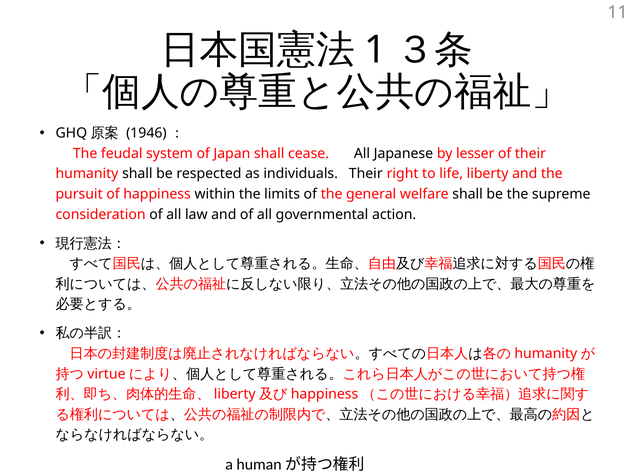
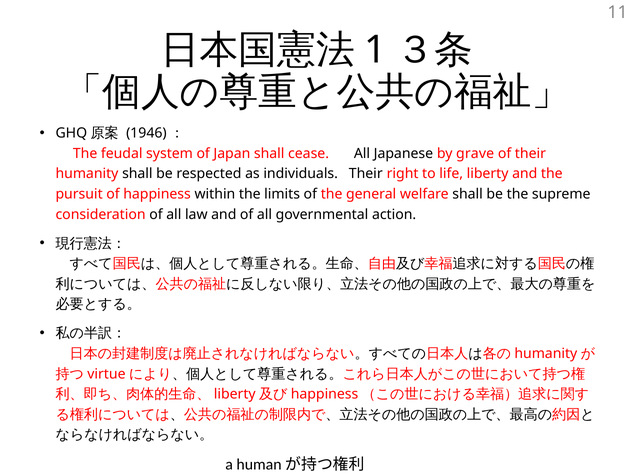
lesser: lesser -> grave (475, 153)
